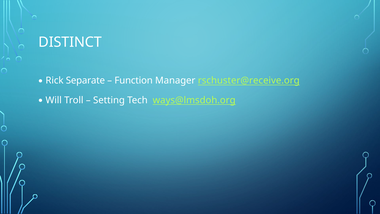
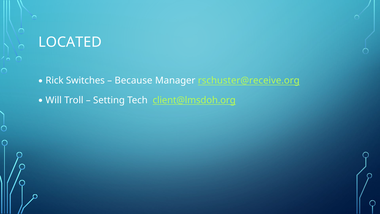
DISTINCT: DISTINCT -> LOCATED (70, 42)
Separate: Separate -> Switches (85, 81)
Function: Function -> Because (134, 81)
ways@lmsdoh.org: ways@lmsdoh.org -> client@lmsdoh.org (194, 100)
